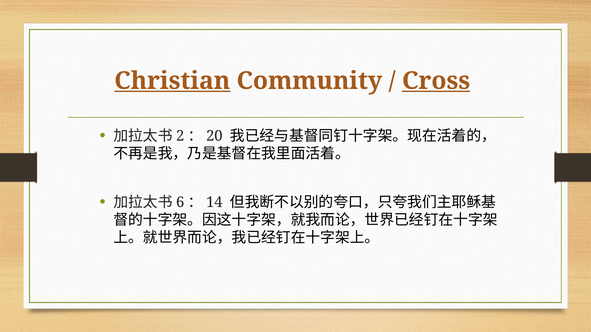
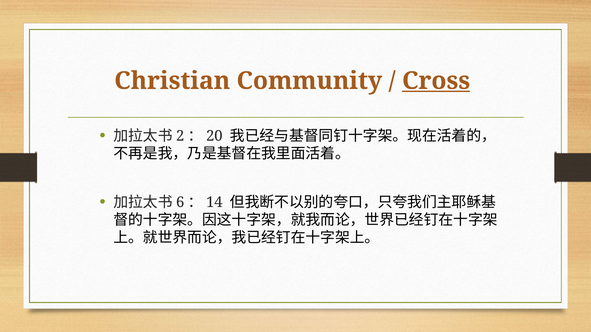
Christian underline: present -> none (172, 81)
